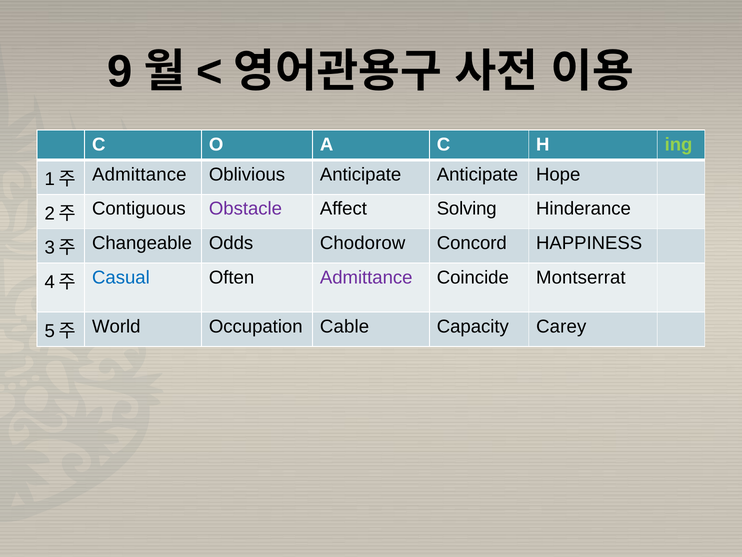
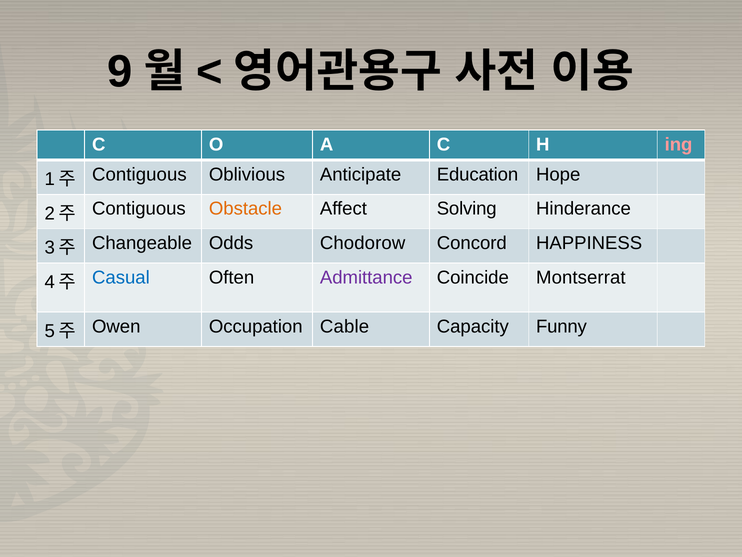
ing colour: light green -> pink (679, 144)
Admittance: Admittance -> Contiguous (139, 174)
Anticipate Anticipate: Anticipate -> Education (478, 174)
Obstacle colour: purple -> orange (245, 209)
World: World -> Owen (116, 326)
Carey: Carey -> Funny (561, 326)
